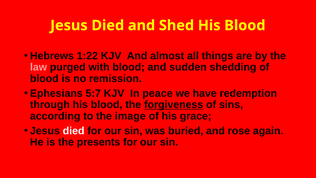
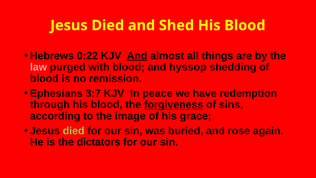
1:22: 1:22 -> 0:22 (87, 56)
And underline: none -> present (137, 56)
sudden: sudden -> hyssop (188, 67)
5:7: 5:7 -> 3:7 (93, 93)
died colour: white -> light green (74, 131)
presents: presents -> dictators (99, 142)
